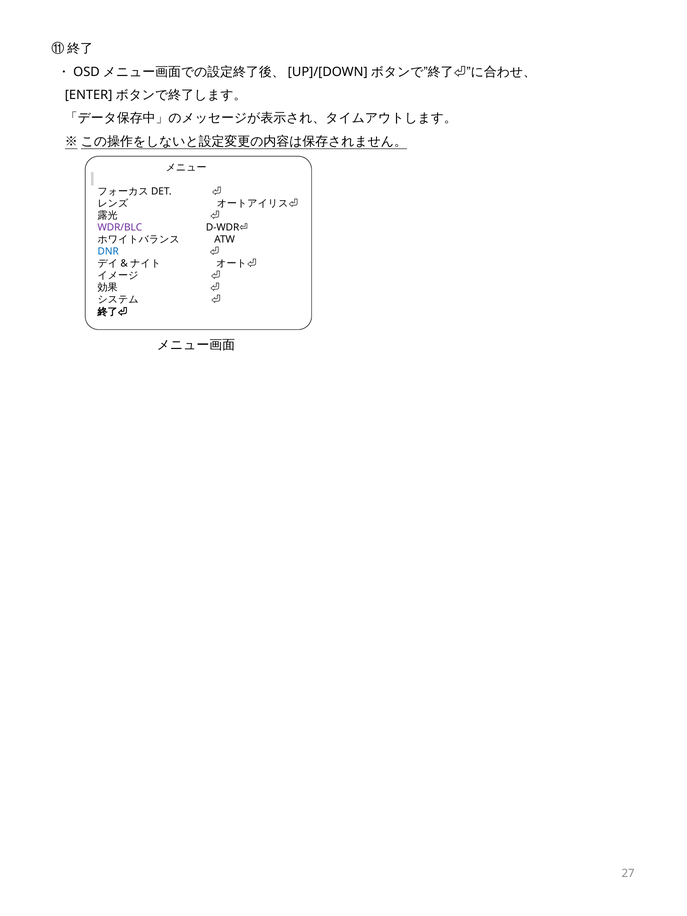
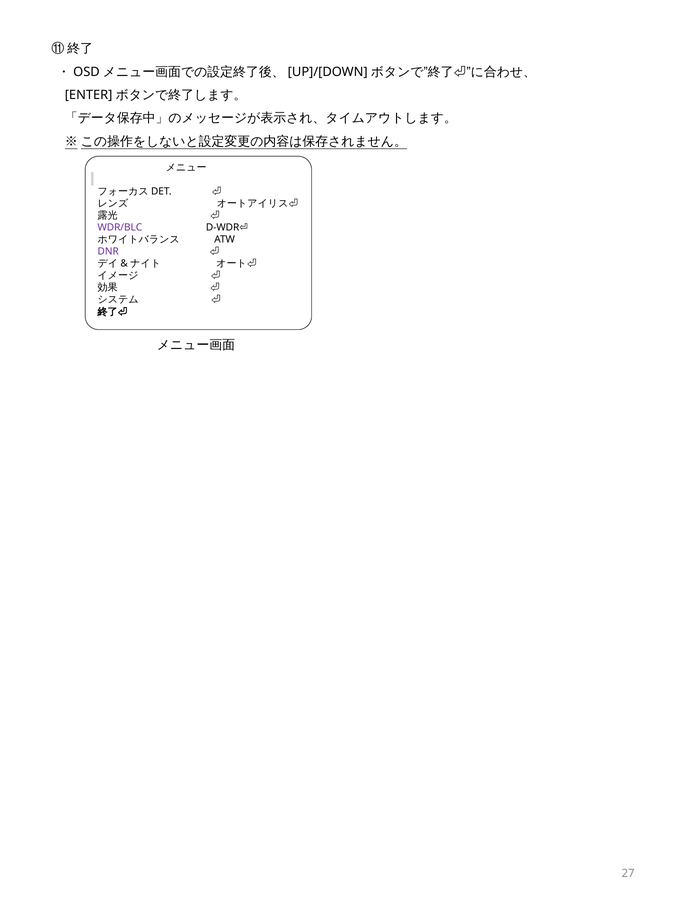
DNR colour: blue -> purple (108, 252)
